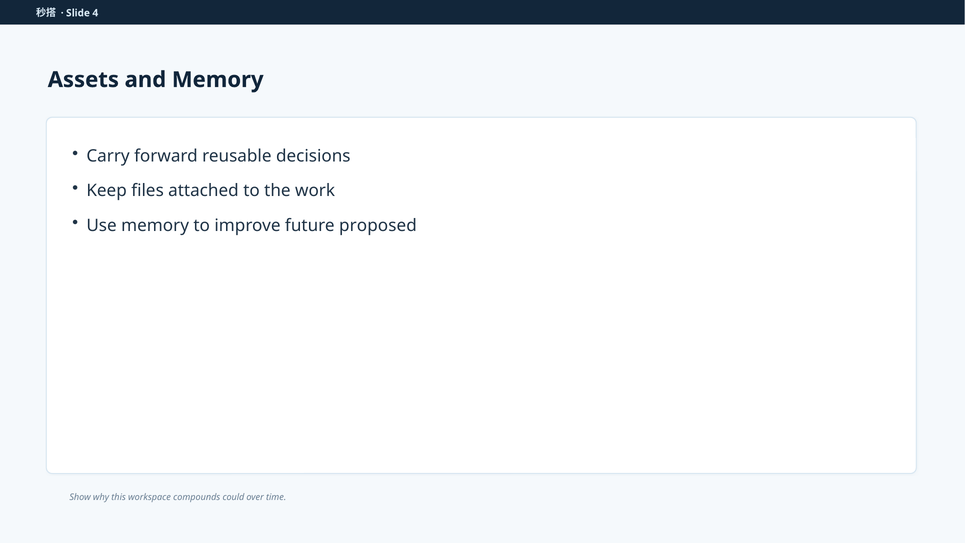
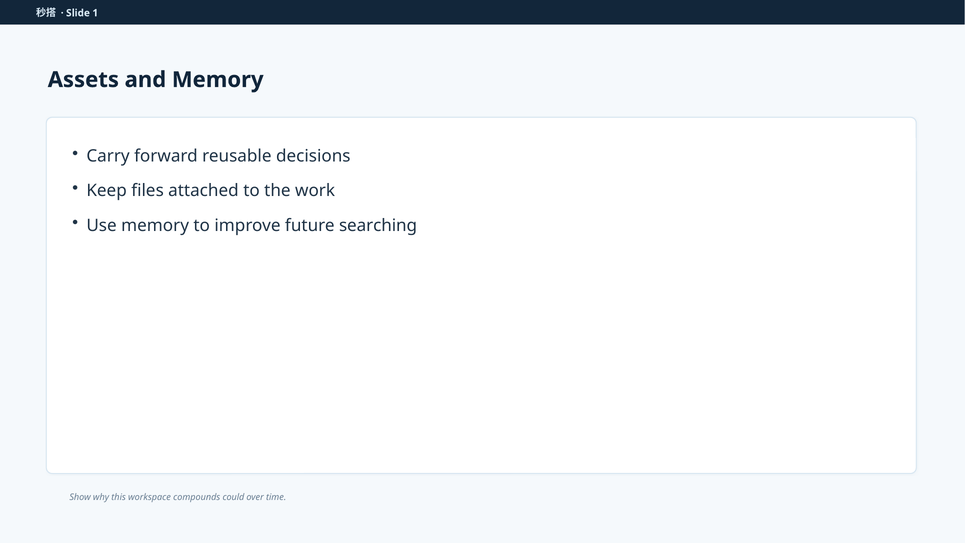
4: 4 -> 1 (95, 13)
proposed: proposed -> searching (378, 225)
